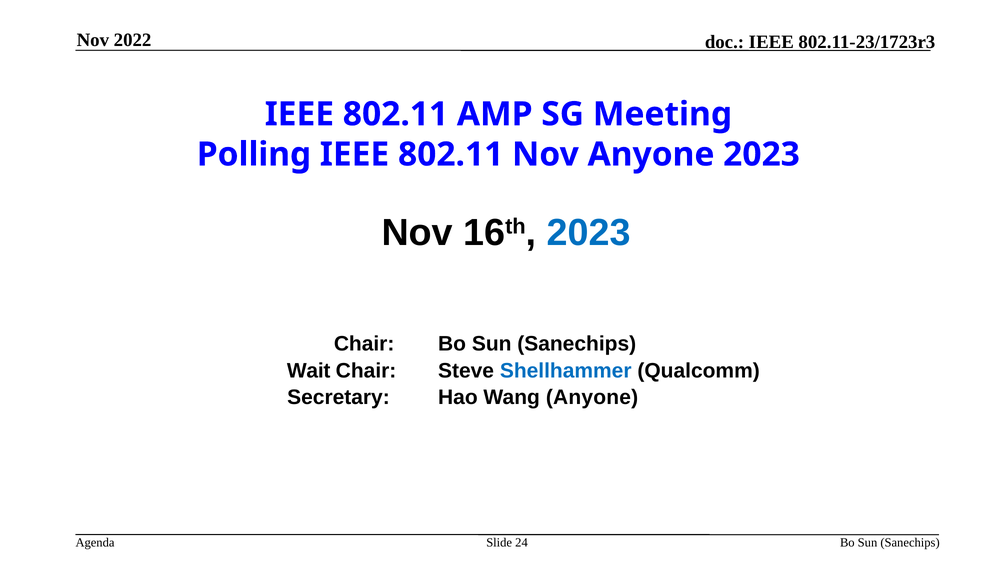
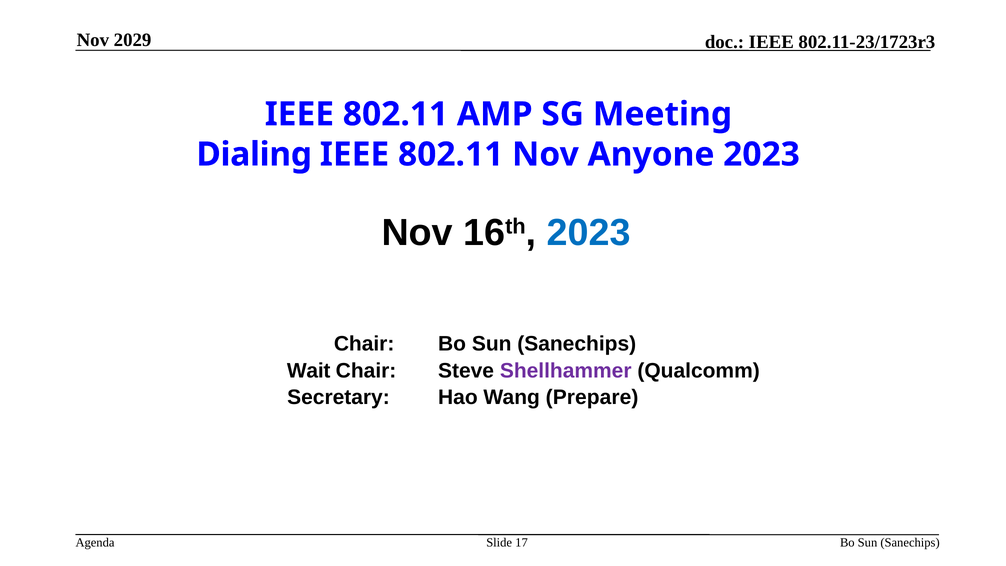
2022: 2022 -> 2029 (133, 40)
Polling: Polling -> Dialing (254, 154)
Shellhammer colour: blue -> purple (566, 371)
Wang Anyone: Anyone -> Prepare (592, 397)
24: 24 -> 17 (522, 543)
